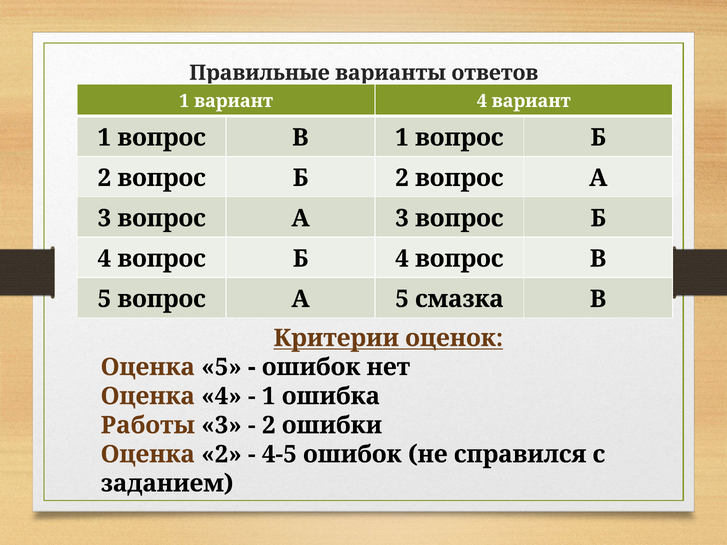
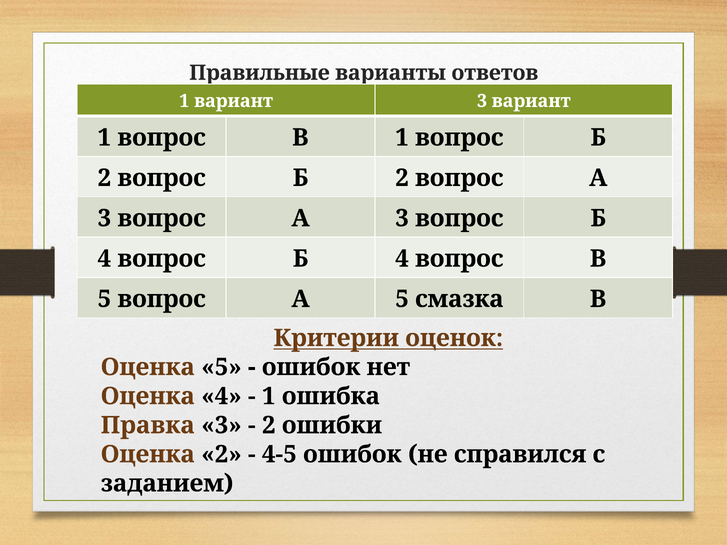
вариант 4: 4 -> 3 (482, 101)
Работы: Работы -> Правка (148, 425)
